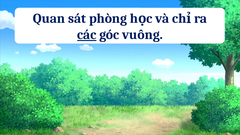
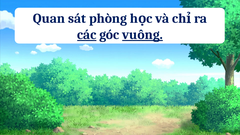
vuông underline: none -> present (142, 35)
